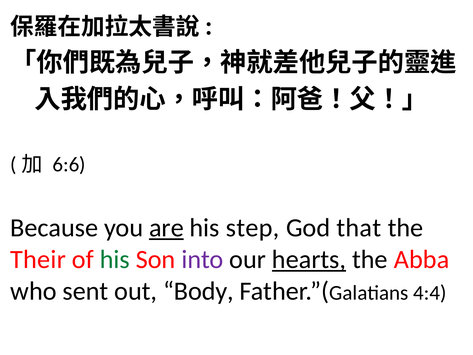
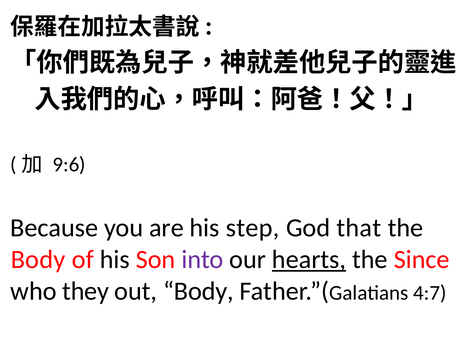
6:6: 6:6 -> 9:6 (69, 164)
are underline: present -> none (166, 228)
Their: Their -> Body (38, 259)
his colour: green -> black (115, 259)
Abba: Abba -> Since (422, 259)
sent: sent -> they (86, 291)
4:4: 4:4 -> 4:7 (430, 293)
